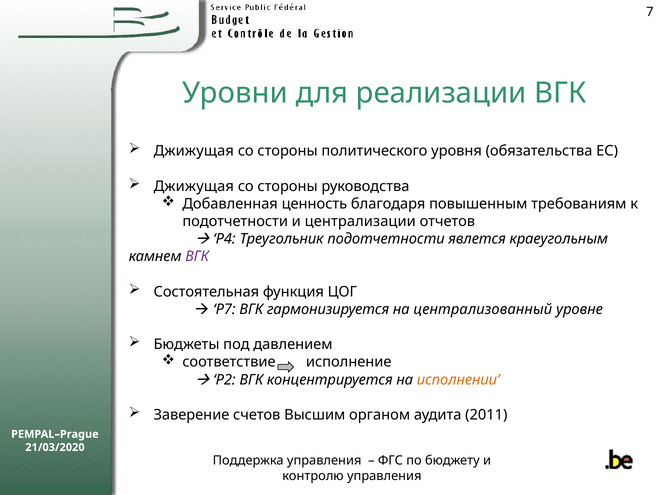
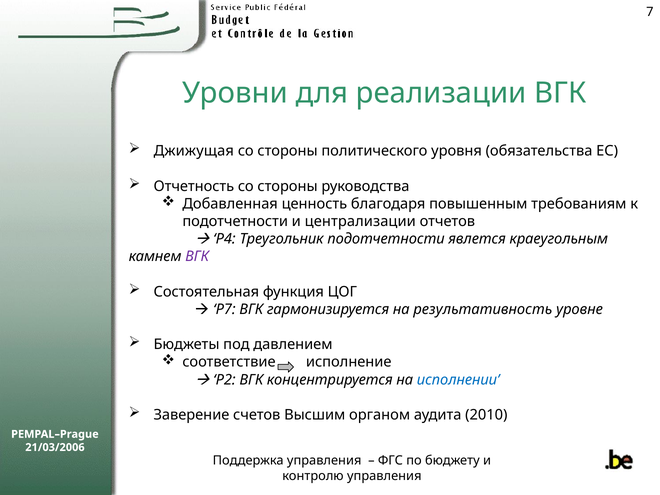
Джижущая: Джижущая -> Отчетность (194, 186)
централизованный: централизованный -> результативность (483, 309)
исполнении colour: orange -> blue (458, 380)
2011: 2011 -> 2010 (486, 415)
21/03/2020: 21/03/2020 -> 21/03/2006 (55, 447)
